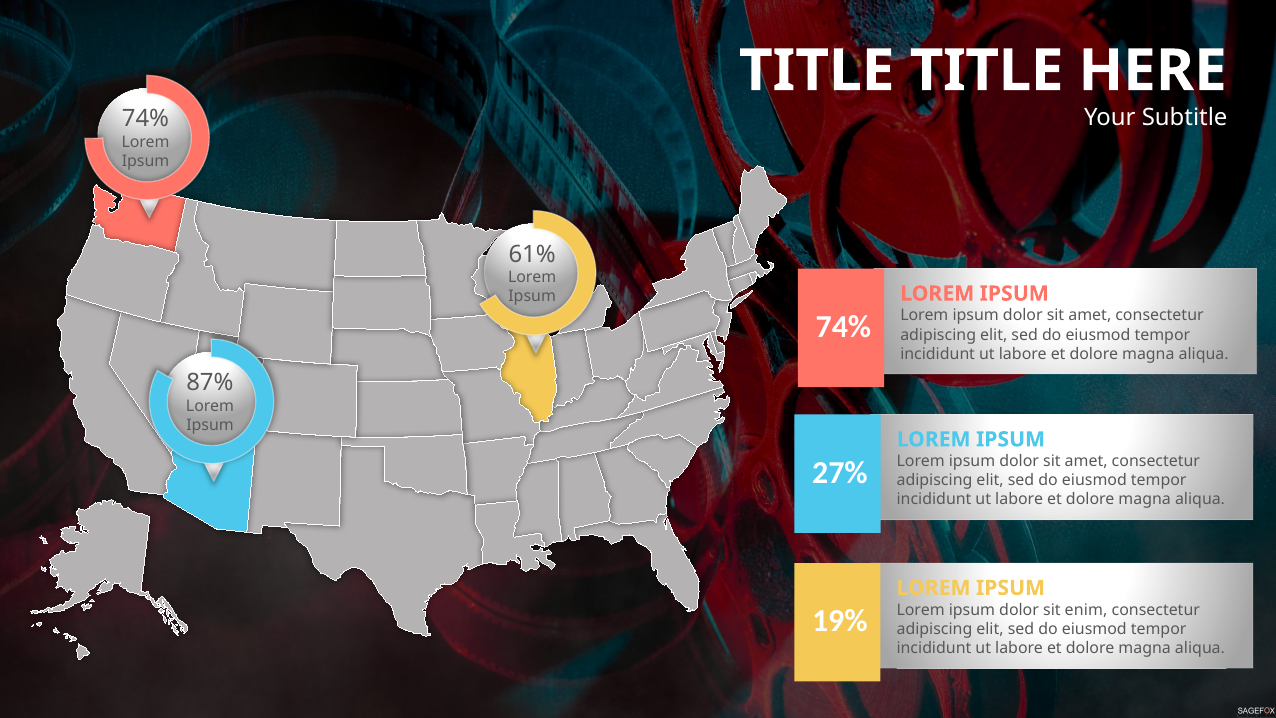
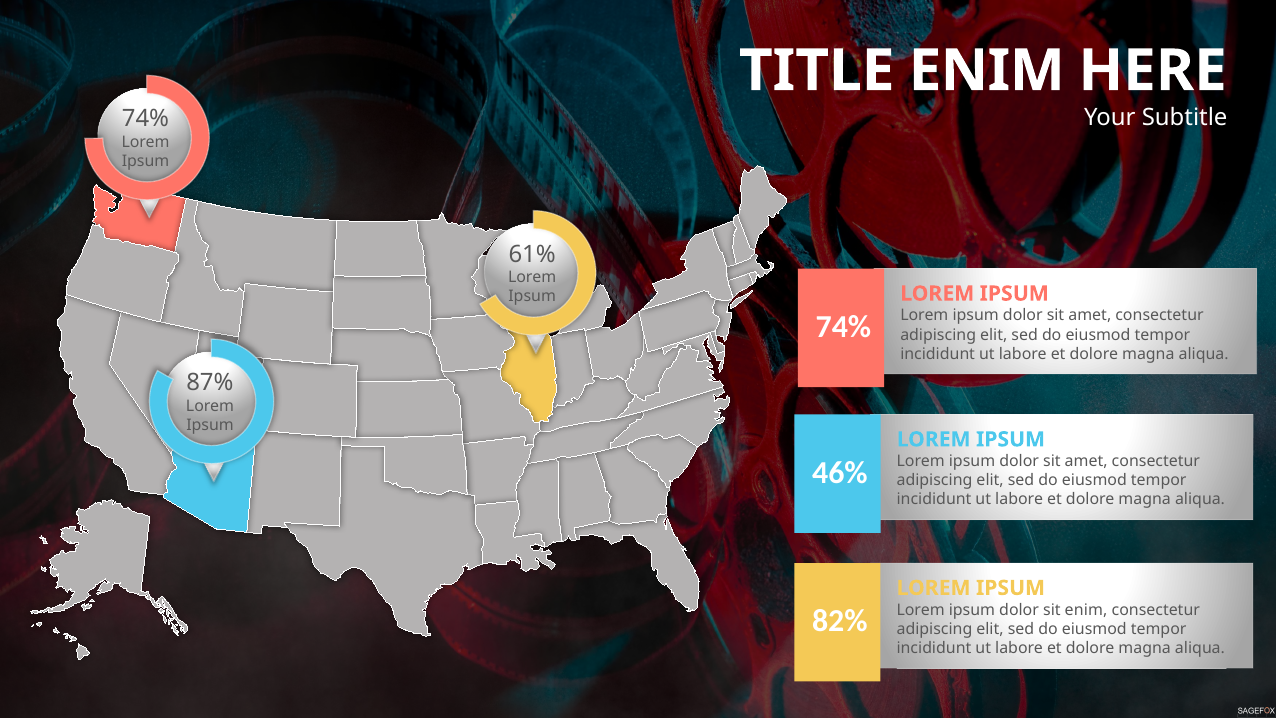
TITLE TITLE: TITLE -> ENIM (987, 71)
27%: 27% -> 46% (840, 472)
19%: 19% -> 82% (840, 621)
